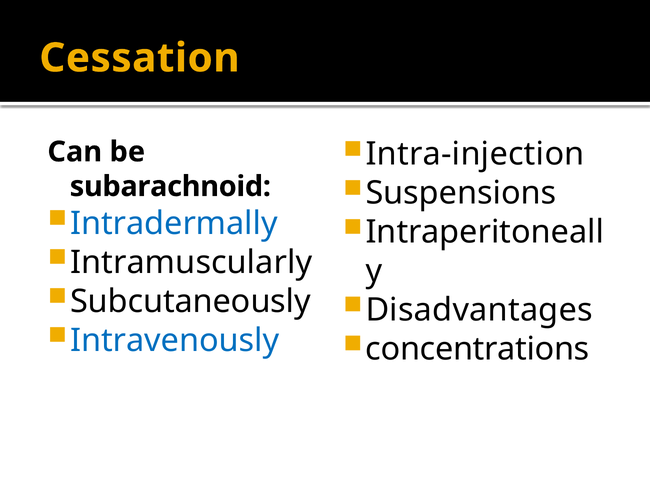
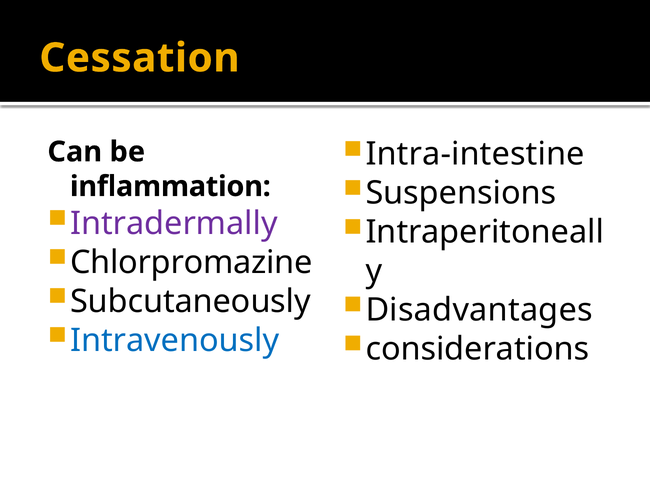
Intra-injection: Intra-injection -> Intra-intestine (475, 154)
subarachnoid: subarachnoid -> inflammation (170, 187)
Intradermally colour: blue -> purple (174, 224)
Intramuscularly: Intramuscularly -> Chlorpromazine (191, 263)
concentrations: concentrations -> considerations (477, 349)
